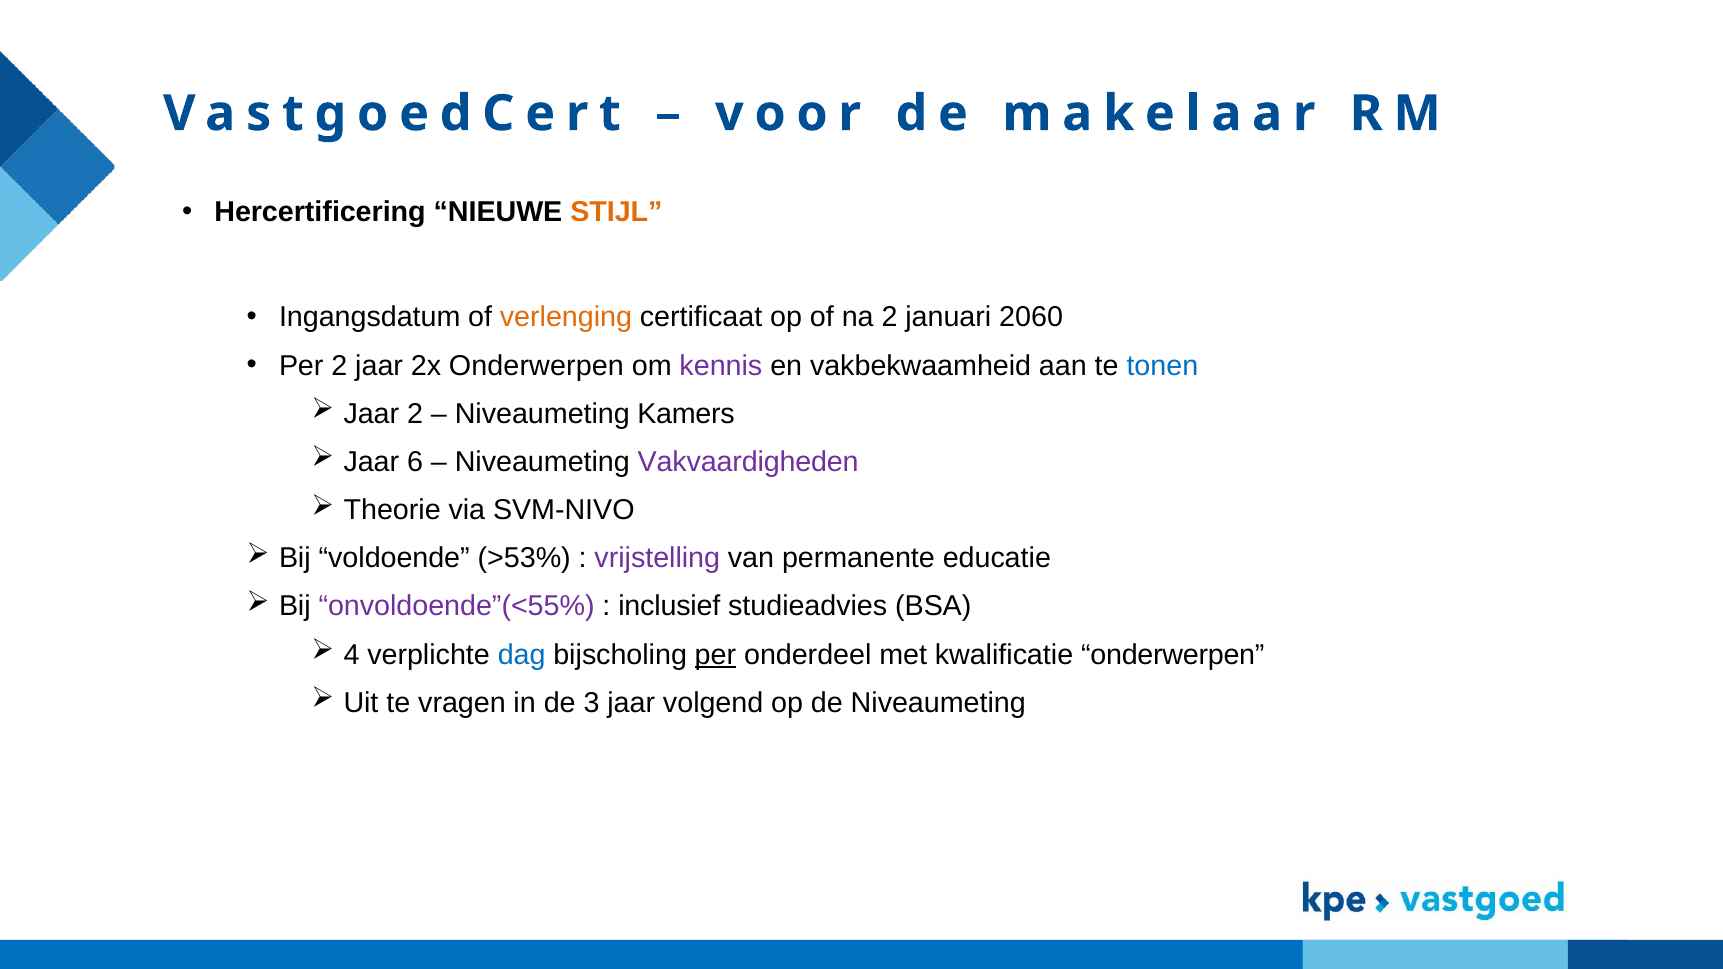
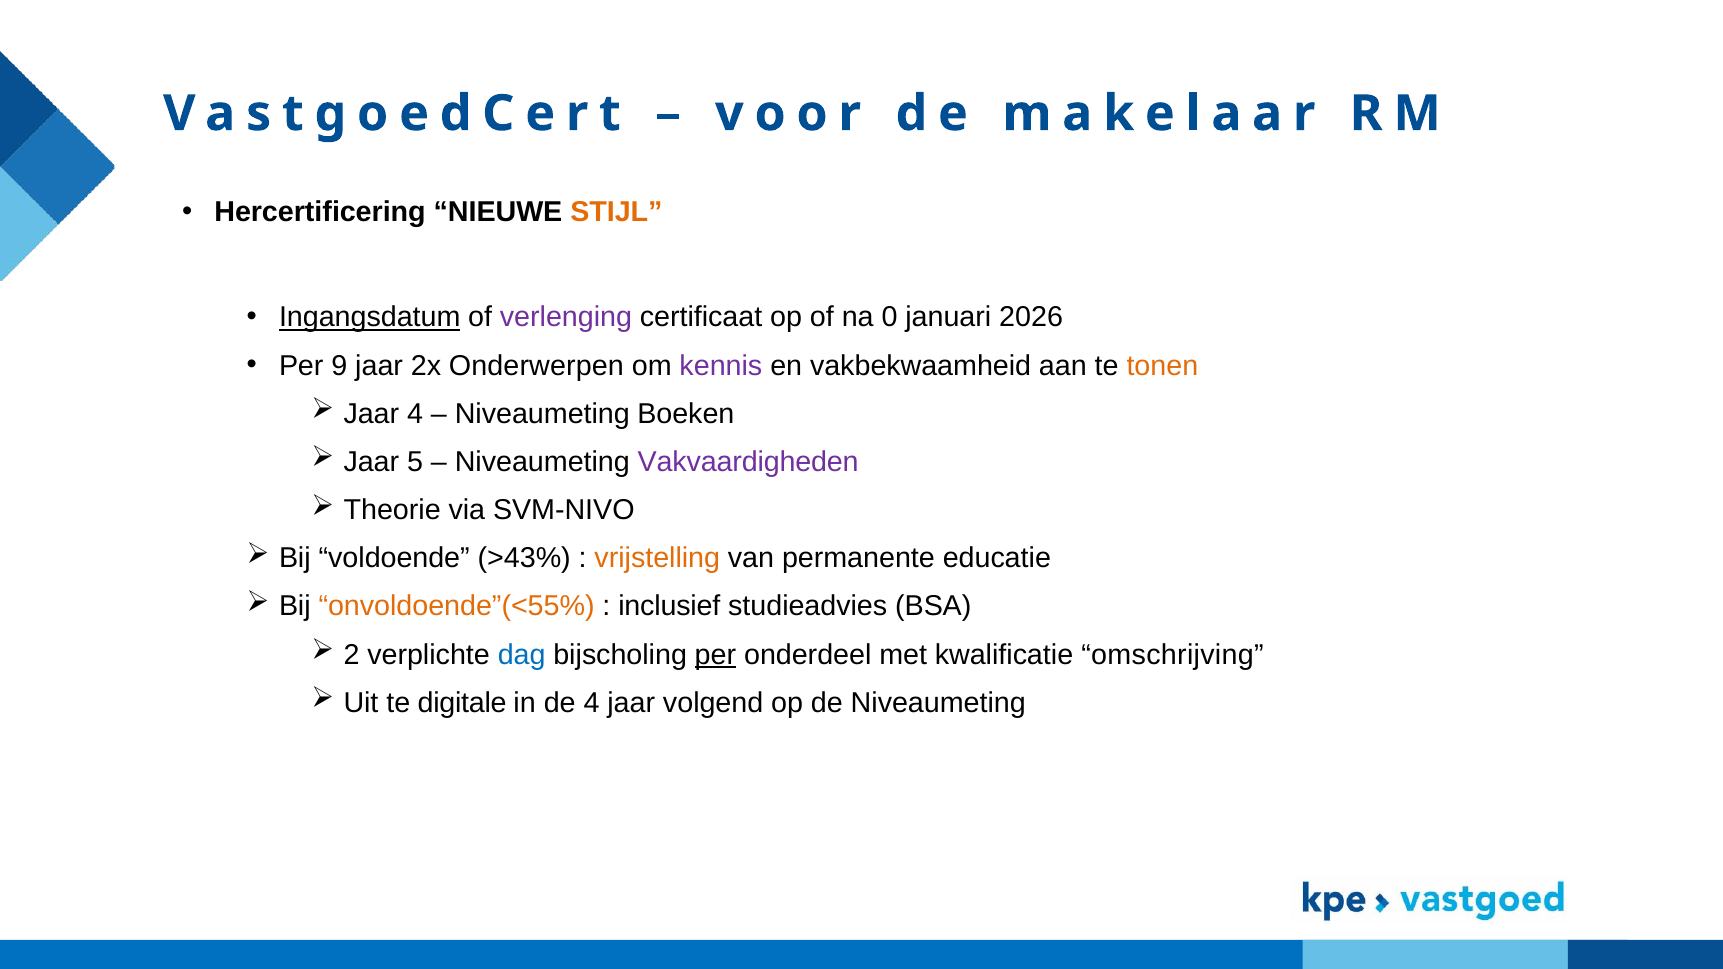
Ingangsdatum underline: none -> present (370, 318)
verlenging colour: orange -> purple (566, 318)
na 2: 2 -> 0 (890, 318)
2060: 2060 -> 2026 (1031, 318)
Per 2: 2 -> 9 (339, 366)
tonen colour: blue -> orange (1162, 366)
Jaar 2: 2 -> 4 (415, 414)
Kamers: Kamers -> Boeken (686, 414)
6: 6 -> 5 (415, 462)
>53%: >53% -> >43% (524, 558)
vrijstelling colour: purple -> orange (657, 558)
onvoldoende”(<55% colour: purple -> orange (457, 607)
4: 4 -> 2 (352, 655)
kwalificatie onderwerpen: onderwerpen -> omschrijving (1173, 655)
vragen: vragen -> digitale (462, 703)
de 3: 3 -> 4 (592, 703)
